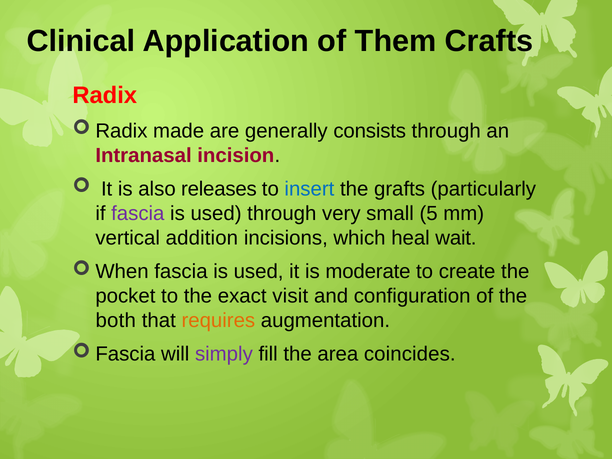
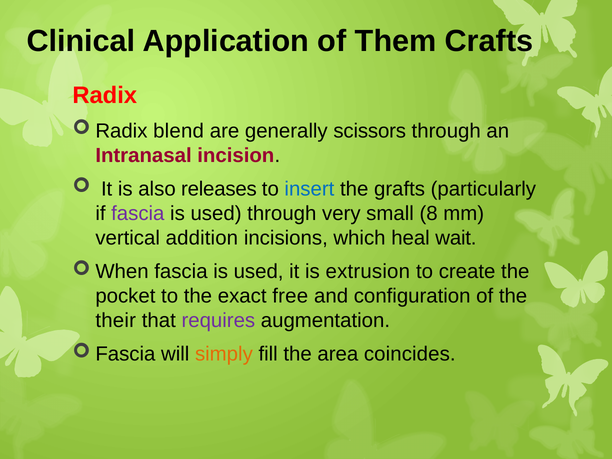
made: made -> blend (179, 131)
consists: consists -> scissors (370, 131)
5: 5 -> 8 (429, 213)
moderate: moderate -> extrusion (368, 272)
visit: visit -> free (290, 296)
both: both -> their (116, 321)
requires colour: orange -> purple (218, 321)
simply colour: purple -> orange (224, 354)
